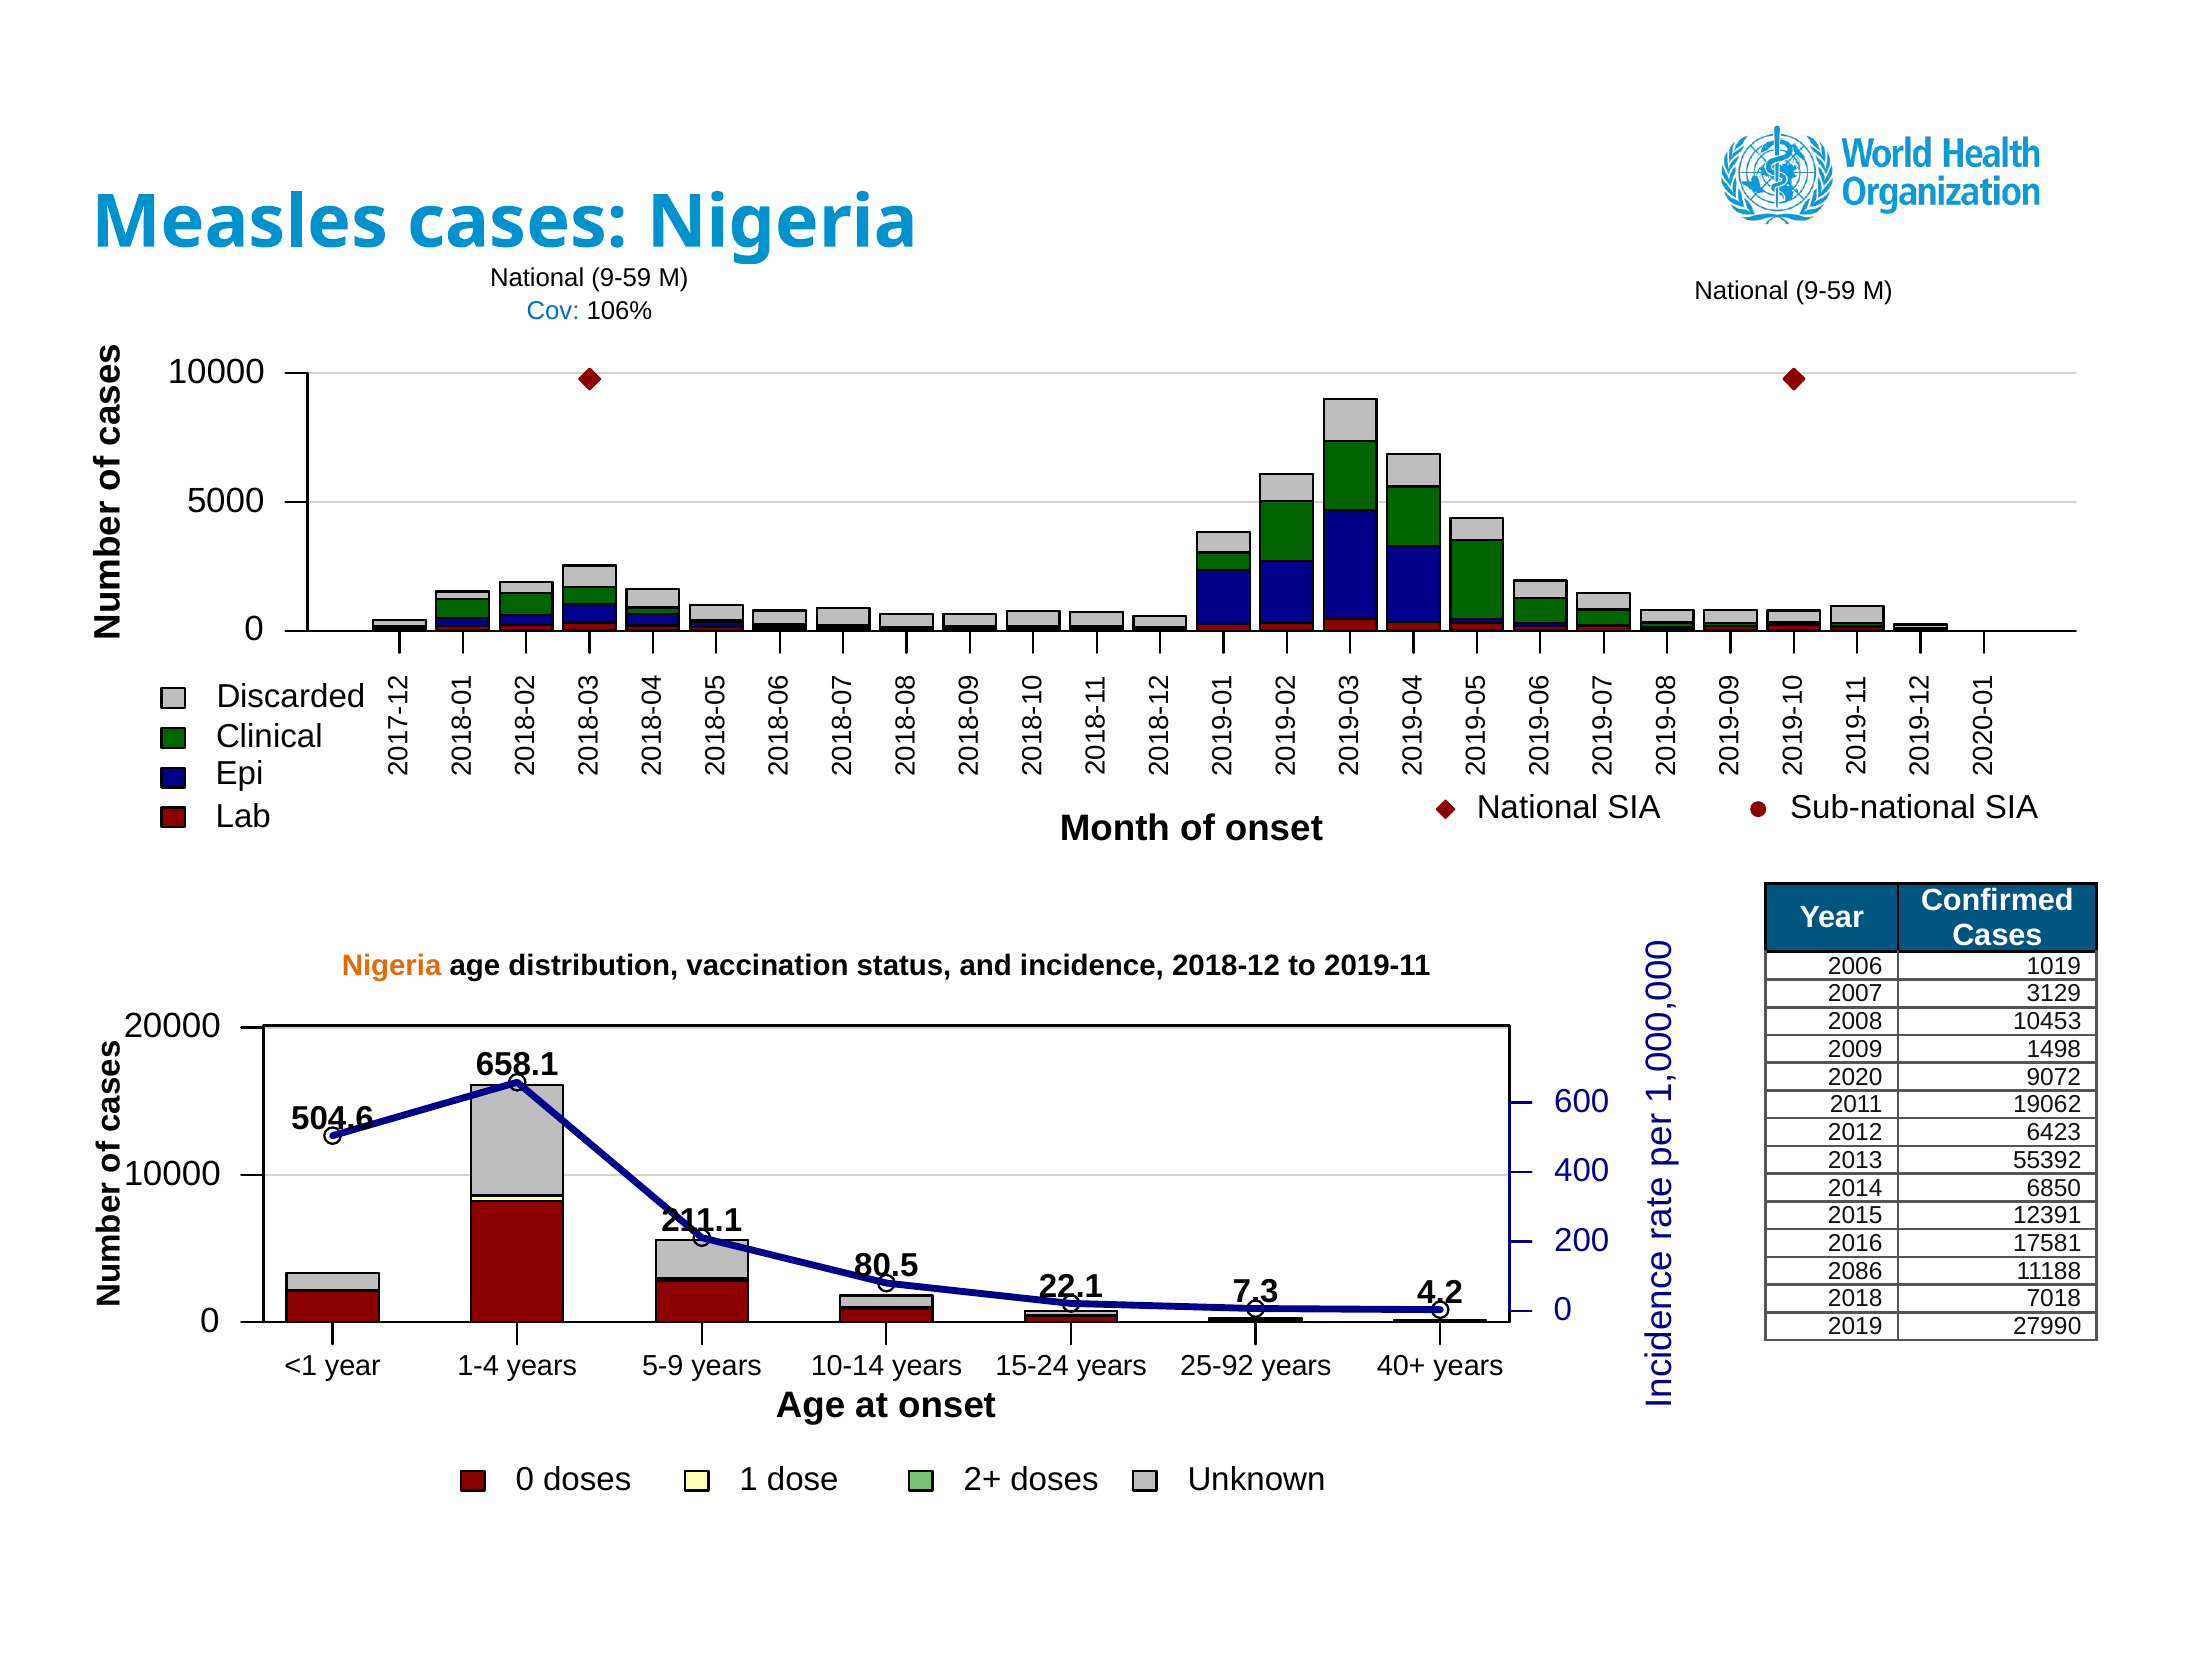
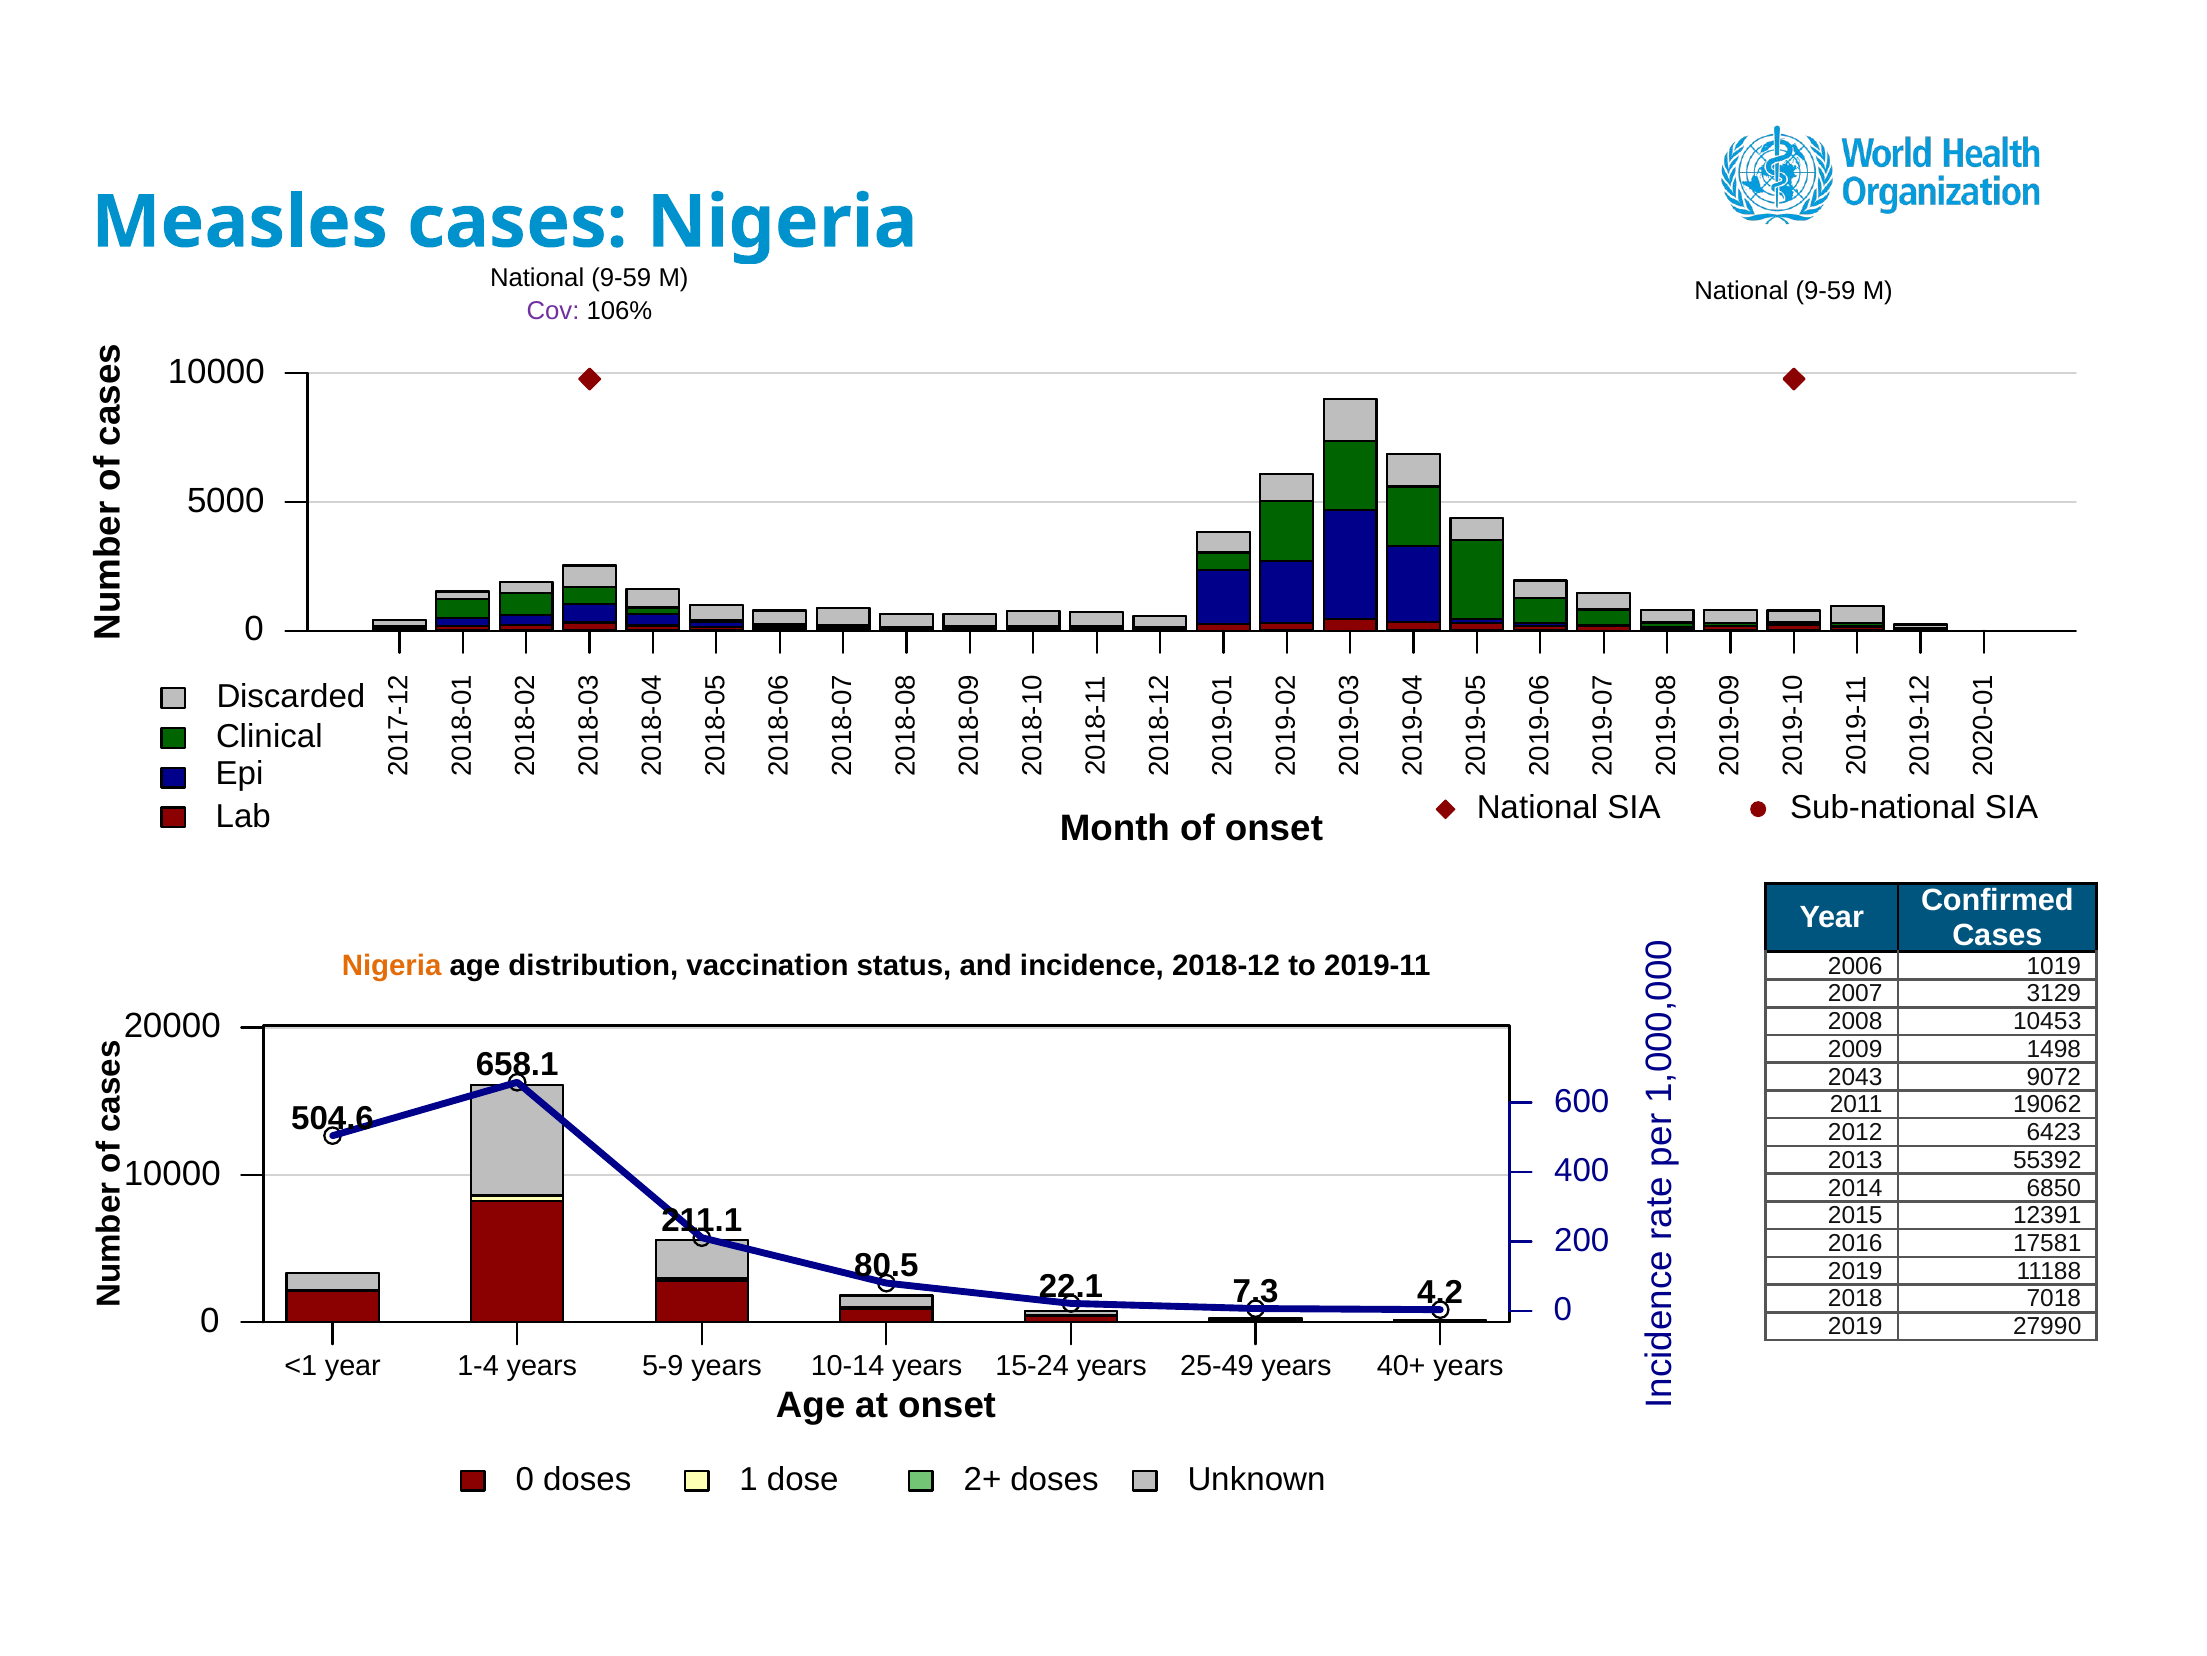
Cov colour: blue -> purple (553, 311)
2020: 2020 -> 2043 (1855, 1077)
2086: 2086 -> 2019 (1855, 1271)
25-92: 25-92 -> 25-49 (1217, 1365)
